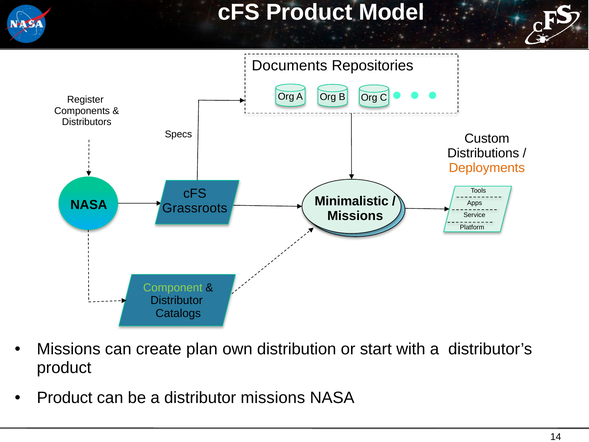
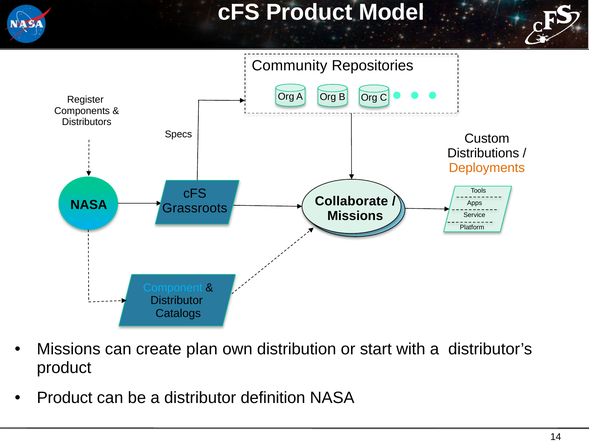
Documents: Documents -> Community (289, 66)
Minimalistic: Minimalistic -> Collaborate (351, 201)
Component colour: light green -> light blue (173, 287)
distributor missions: missions -> definition (273, 398)
